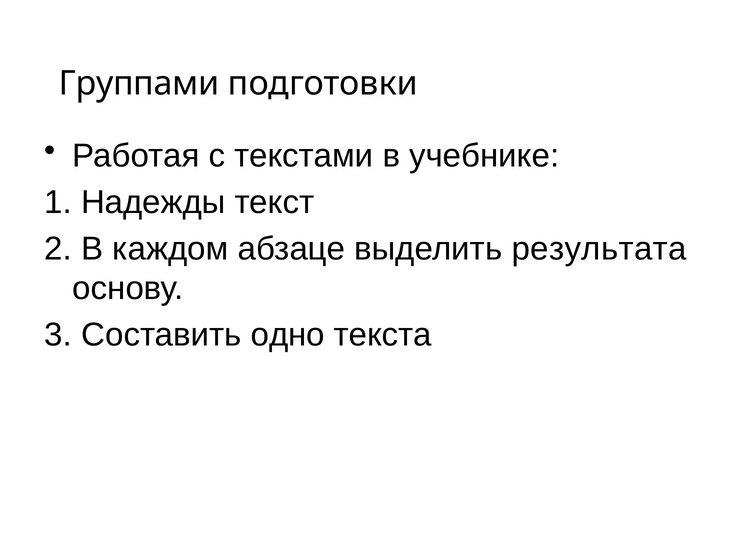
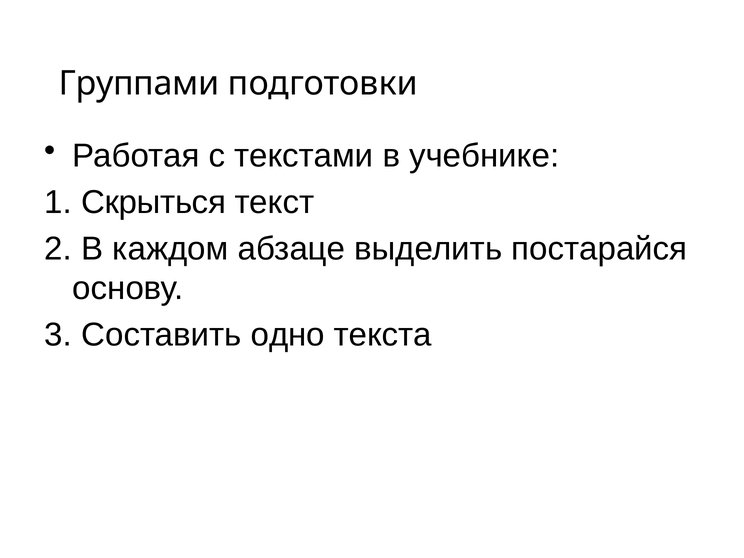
Надежды: Надежды -> Скрыться (154, 202)
результата: результата -> постарайся (599, 249)
